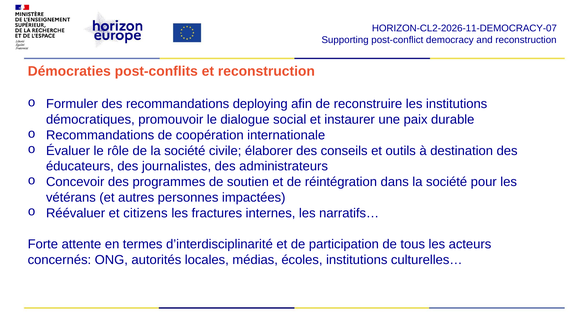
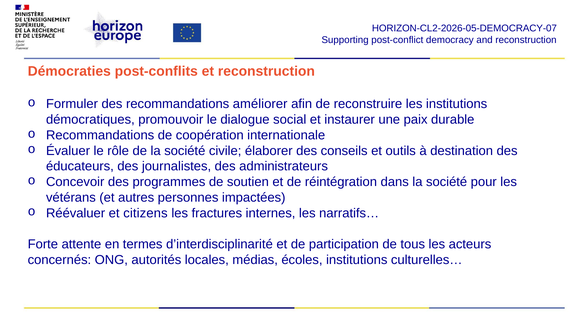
HORIZON-CL2-2026-11-DEMOCRACY-07: HORIZON-CL2-2026-11-DEMOCRACY-07 -> HORIZON-CL2-2026-05-DEMOCRACY-07 (464, 28)
deploying: deploying -> améliorer (260, 104)
